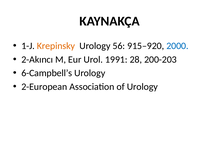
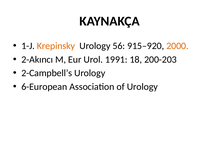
2000 colour: blue -> orange (177, 46)
28: 28 -> 18 (136, 60)
6-Campbell’s: 6-Campbell’s -> 2-Campbell’s (47, 73)
2-European: 2-European -> 6-European (44, 87)
